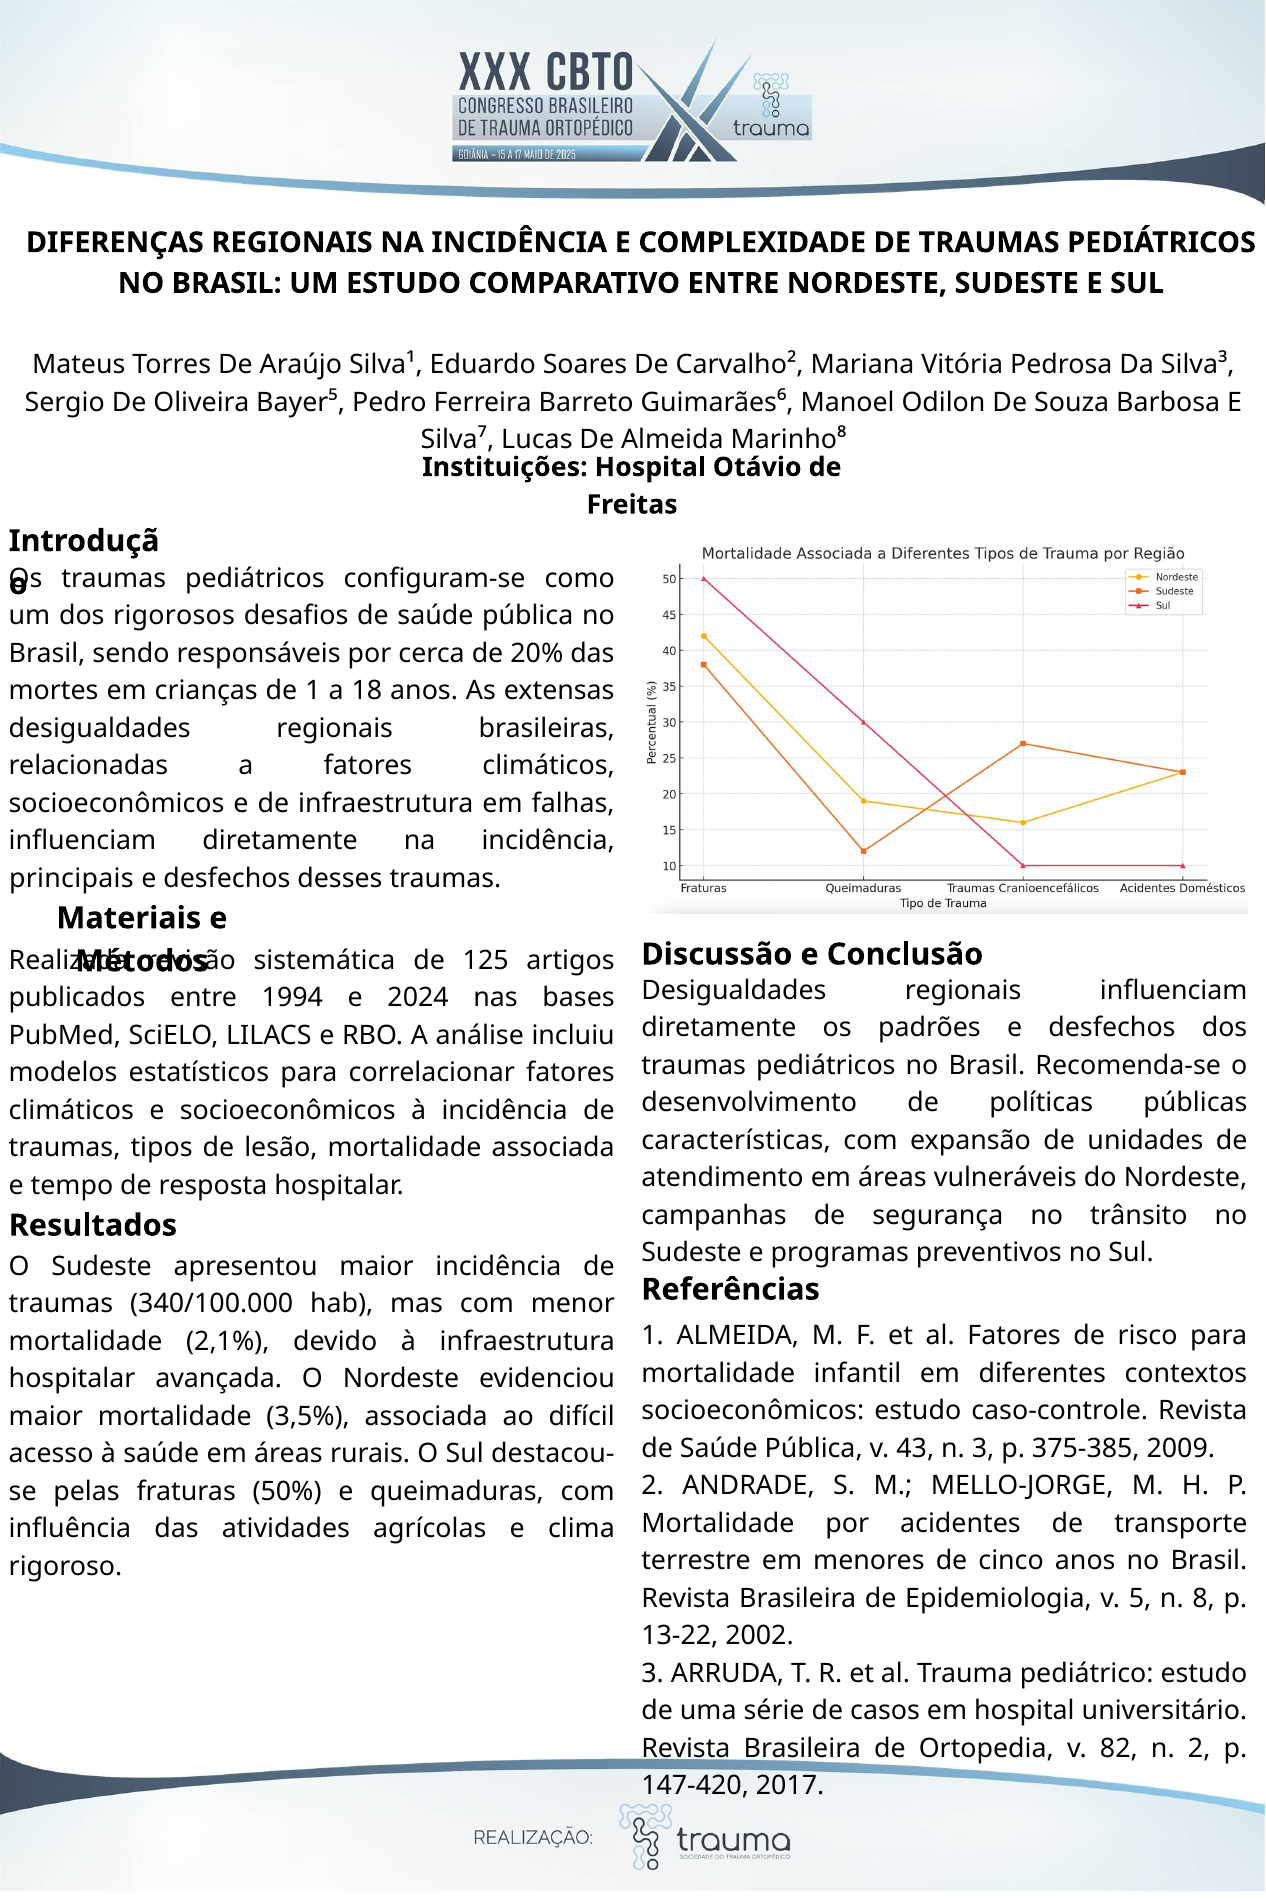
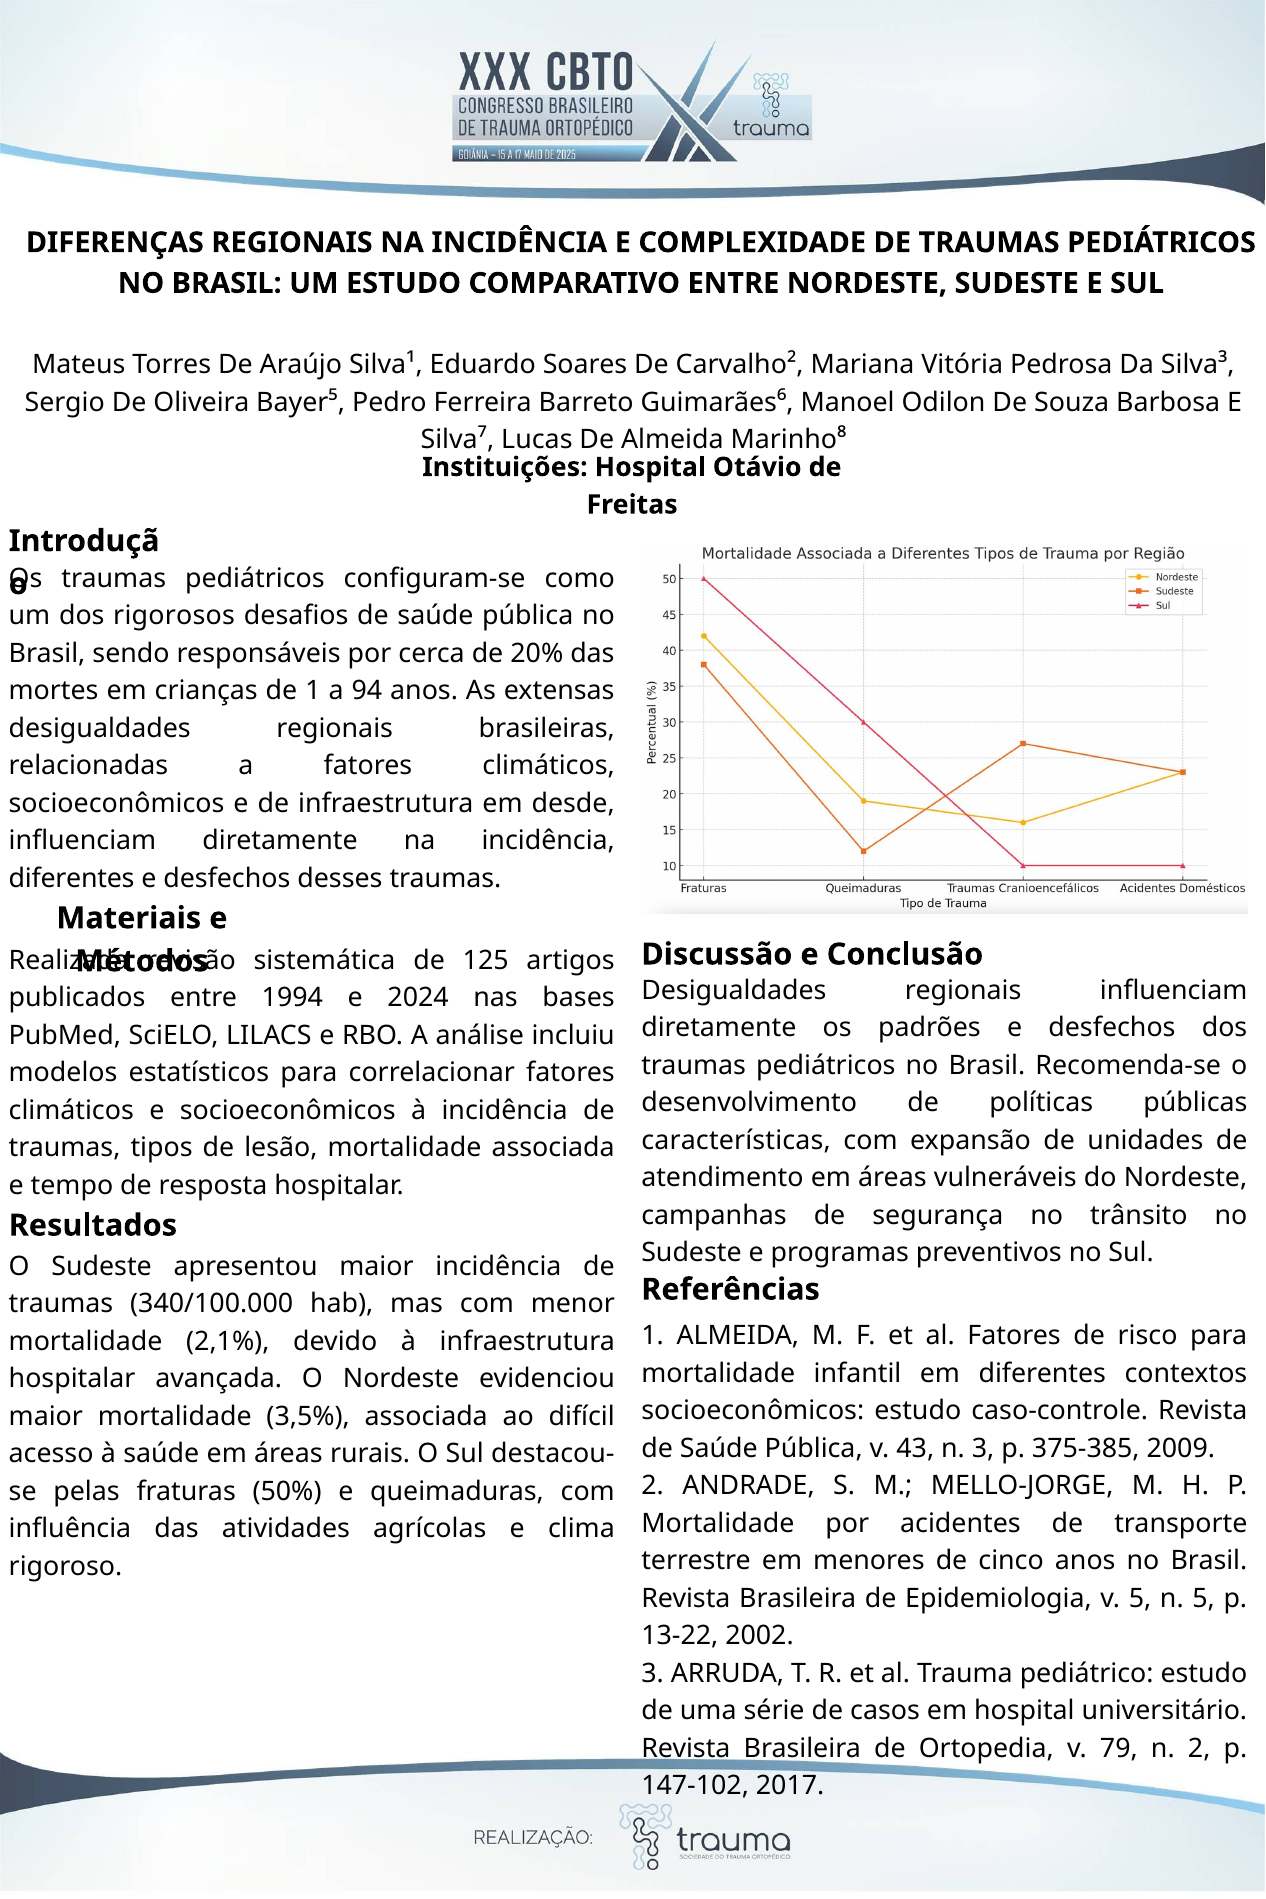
18: 18 -> 94 (367, 691)
falhas: falhas -> desde (573, 804)
principais: principais -> diferentes (72, 879)
n 8: 8 -> 5 (1204, 1598)
82: 82 -> 79 (1119, 1748)
147-420: 147-420 -> 147-102 (695, 1786)
